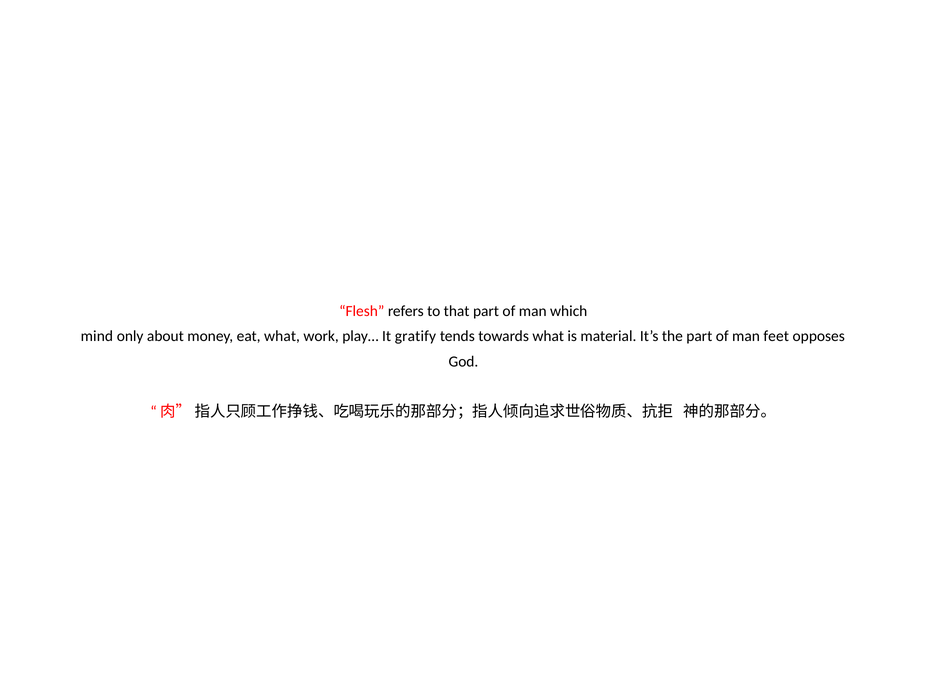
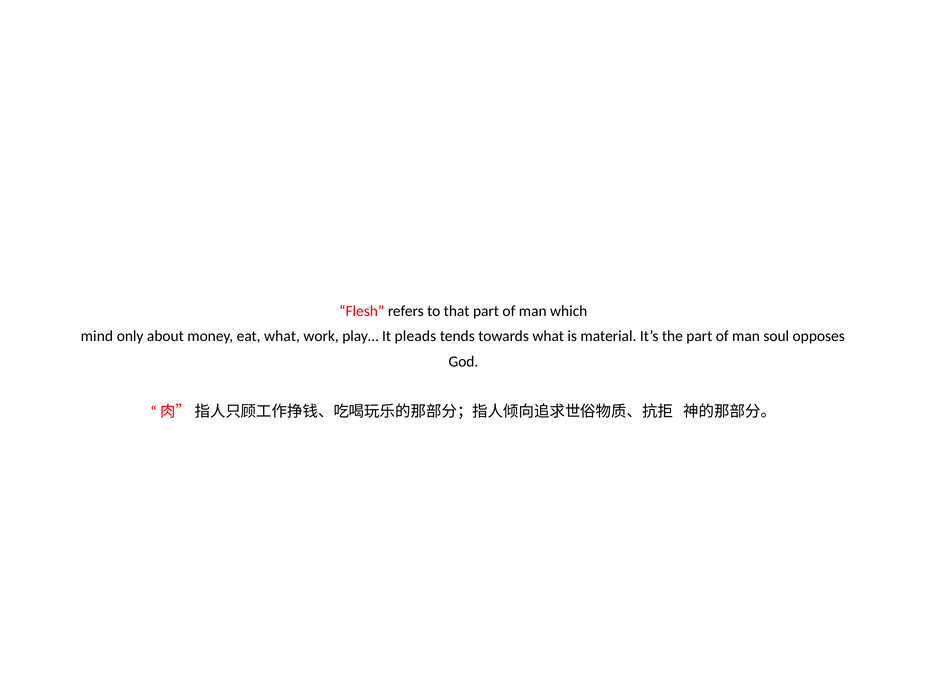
gratify: gratify -> pleads (415, 336)
feet: feet -> soul (776, 336)
